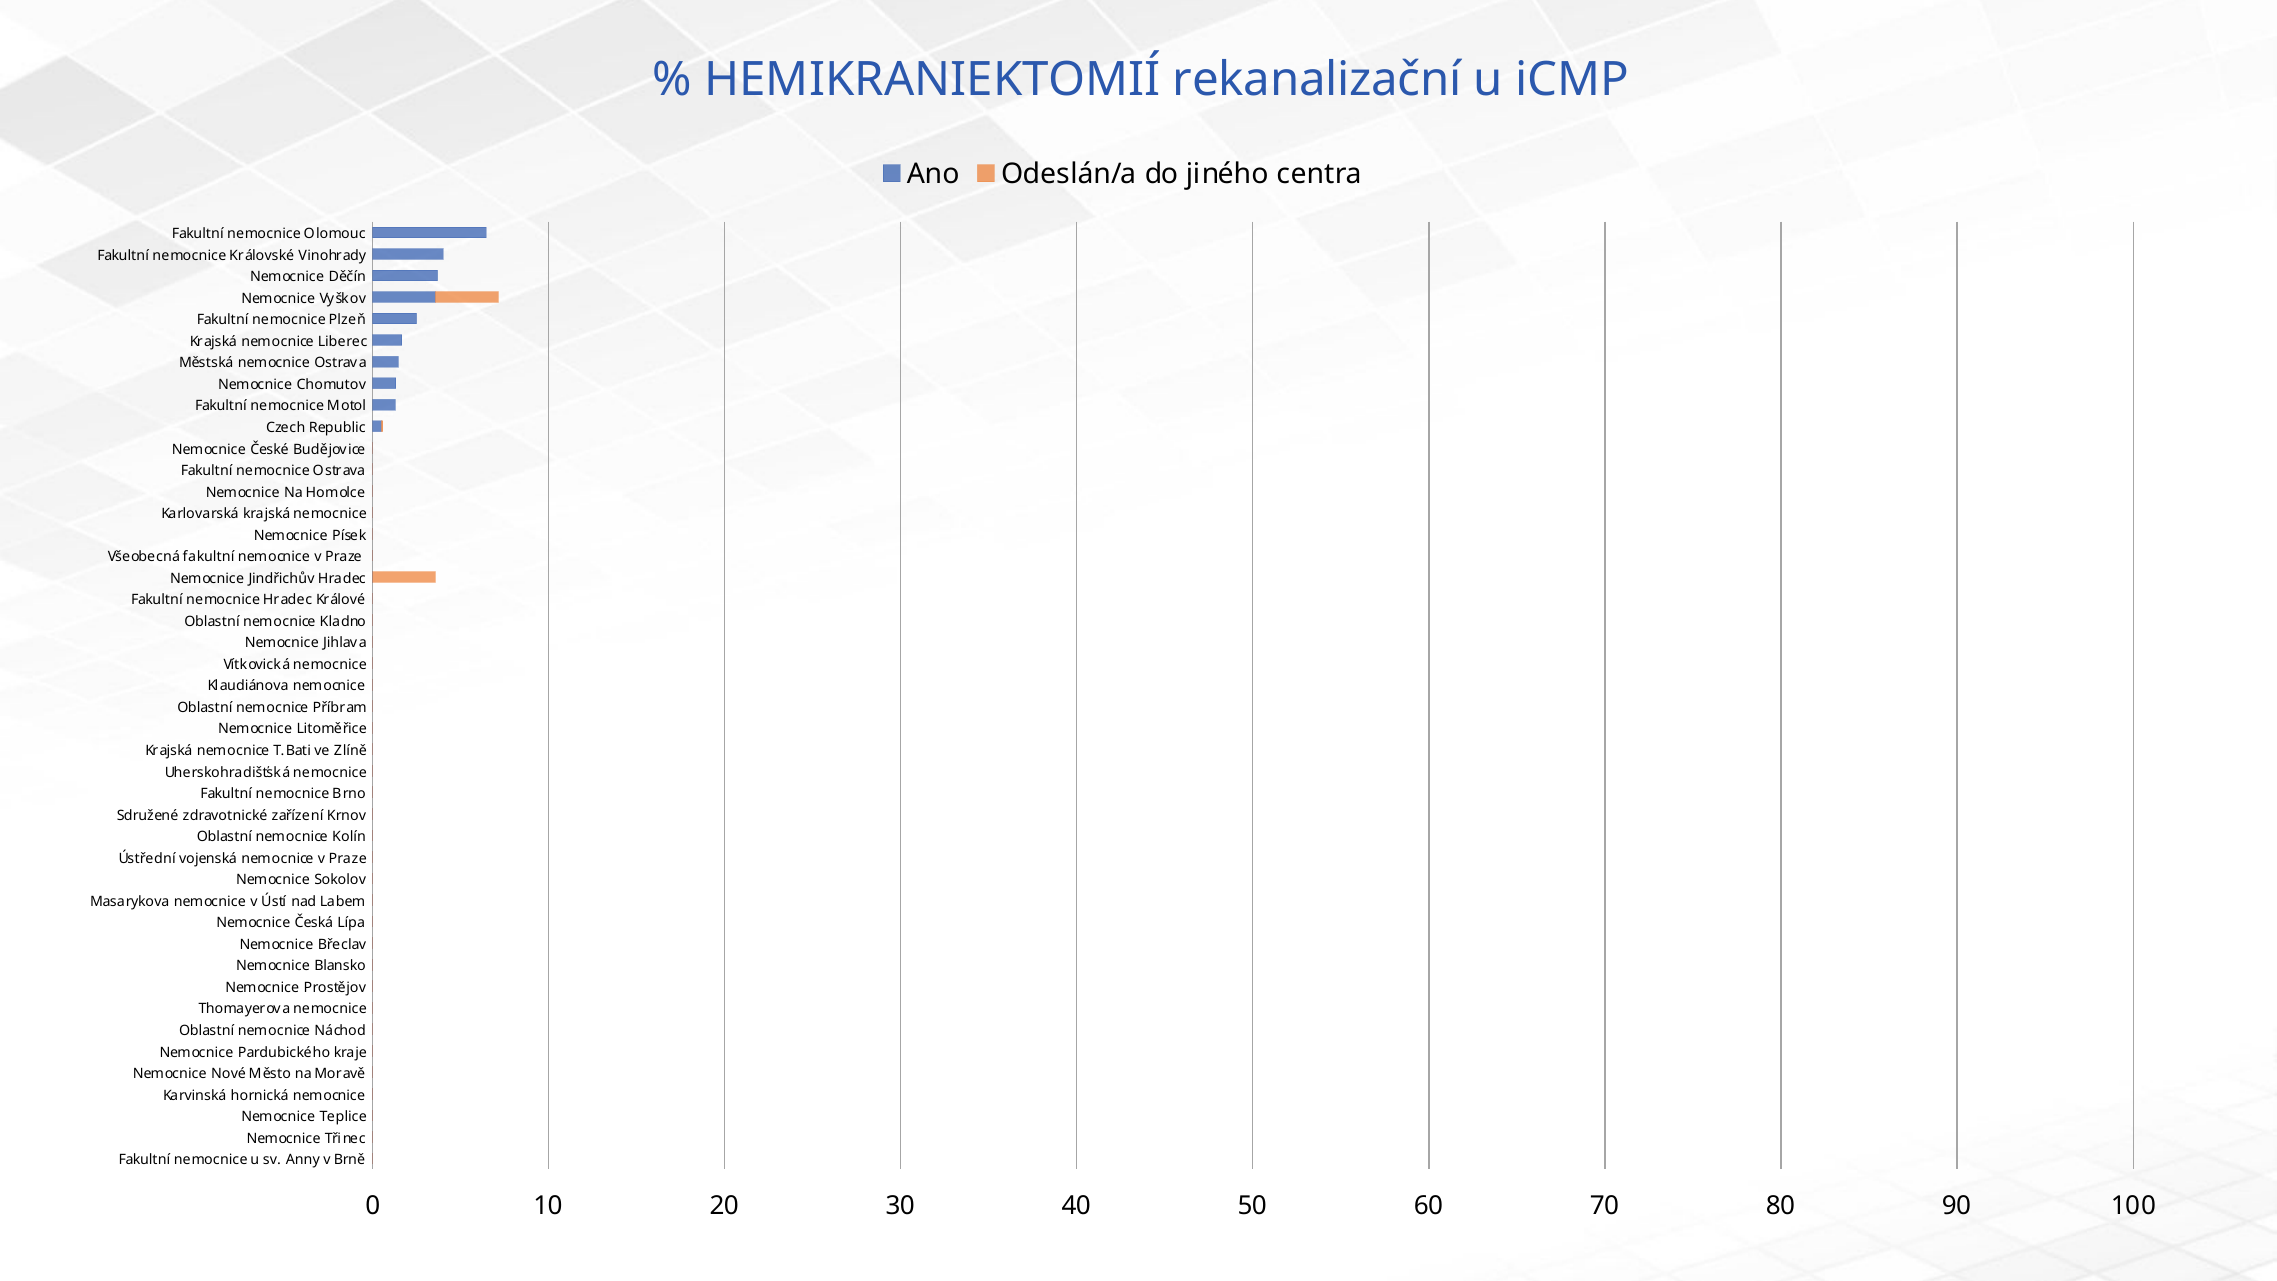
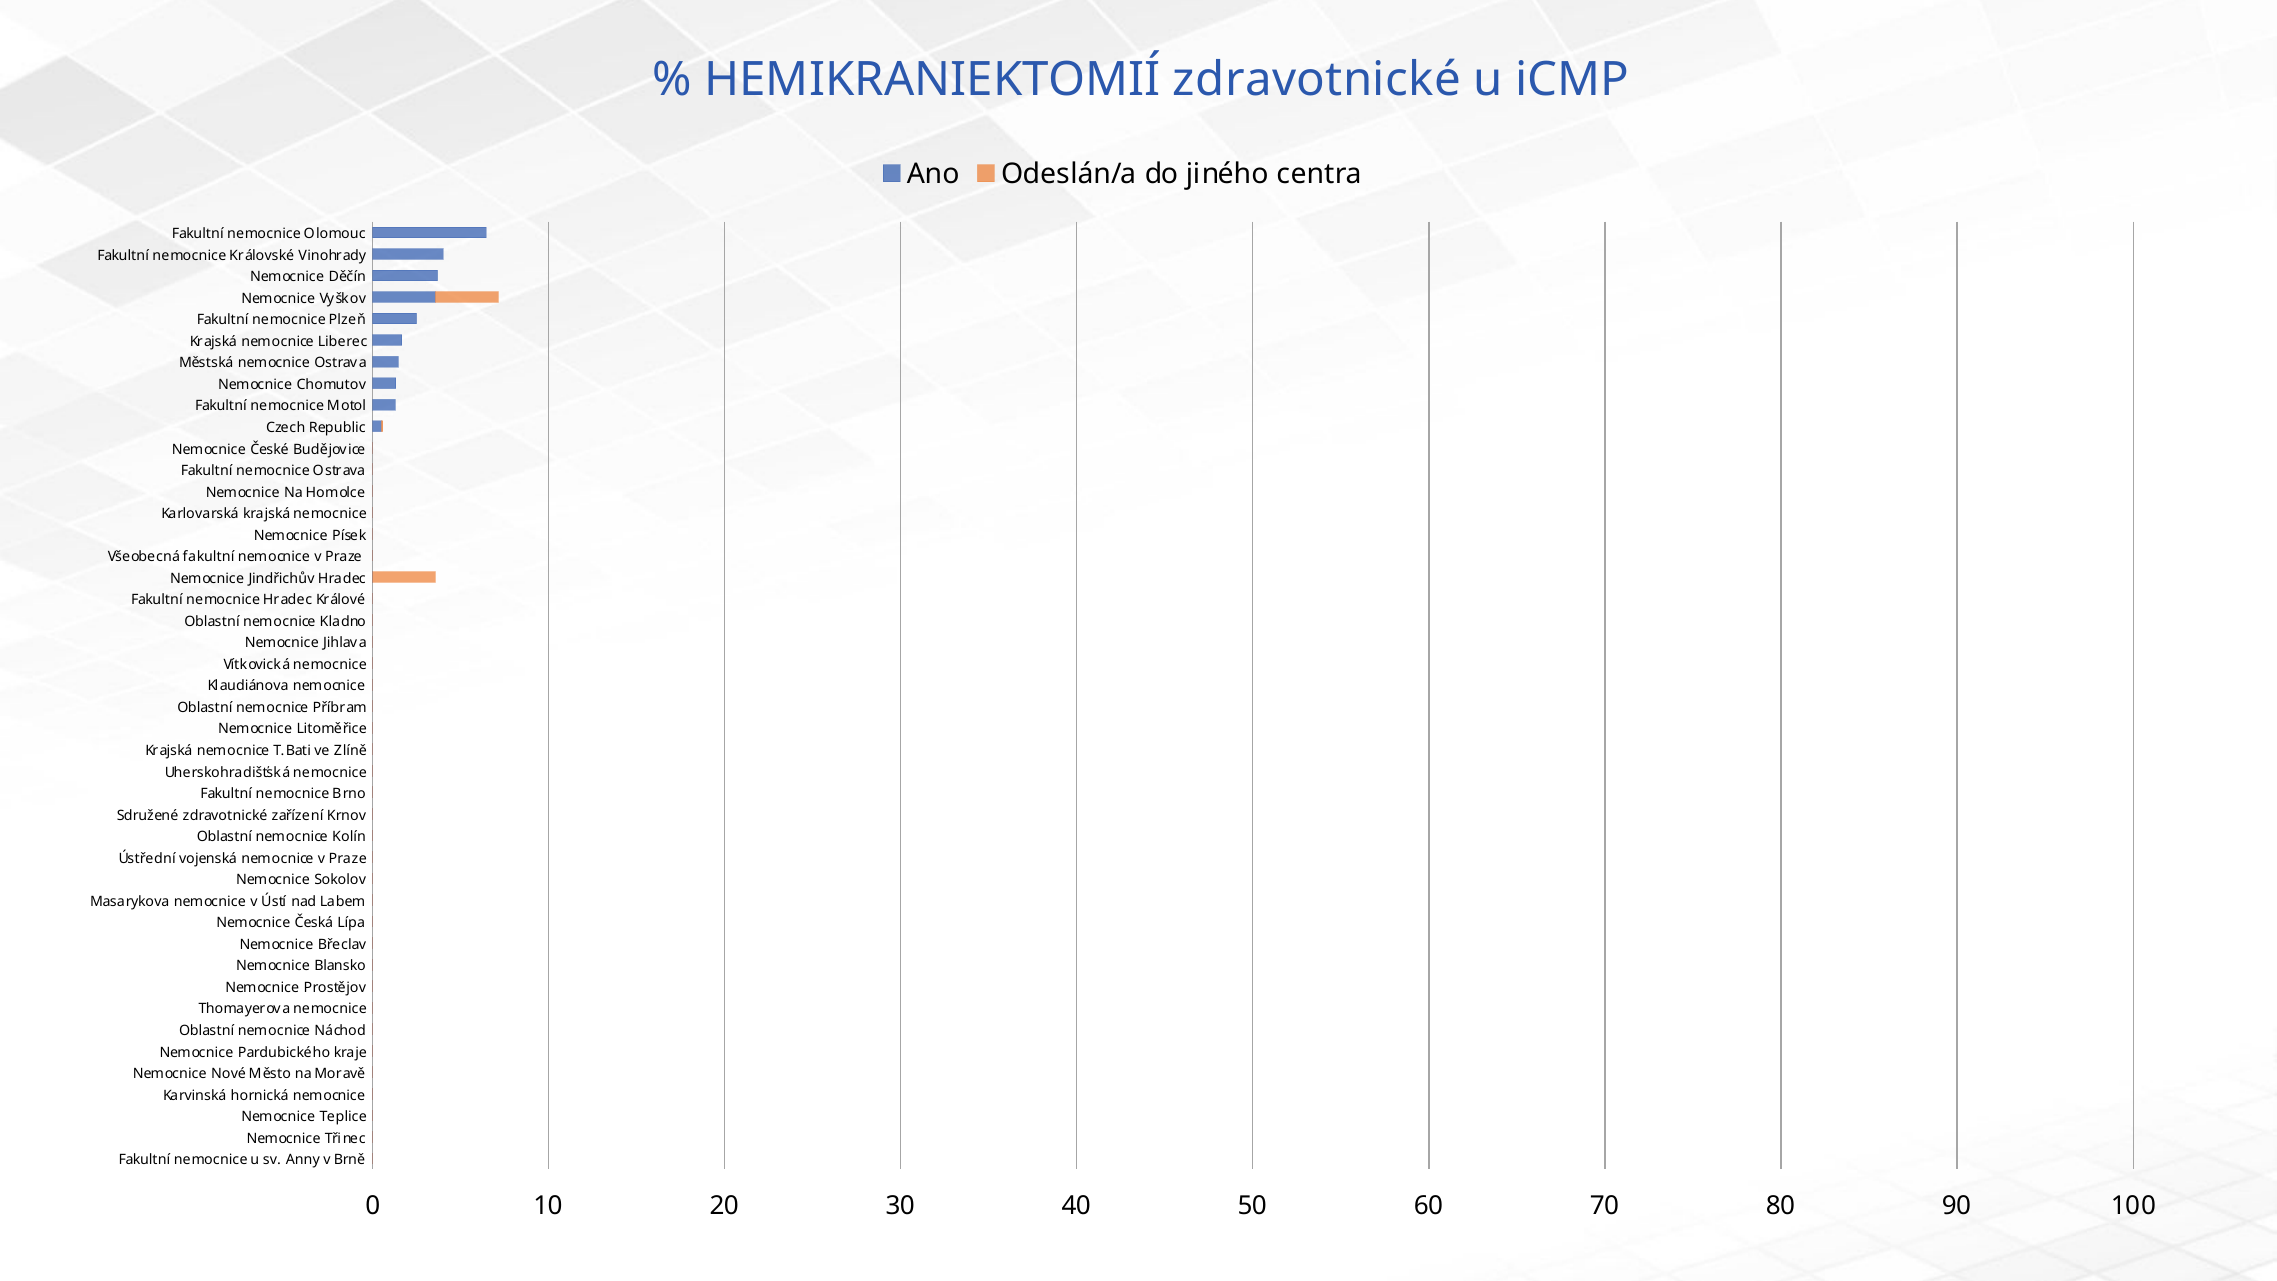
HEMIKRANIEKTOMIÍ rekanalizační: rekanalizační -> zdravotnické (1317, 80)
